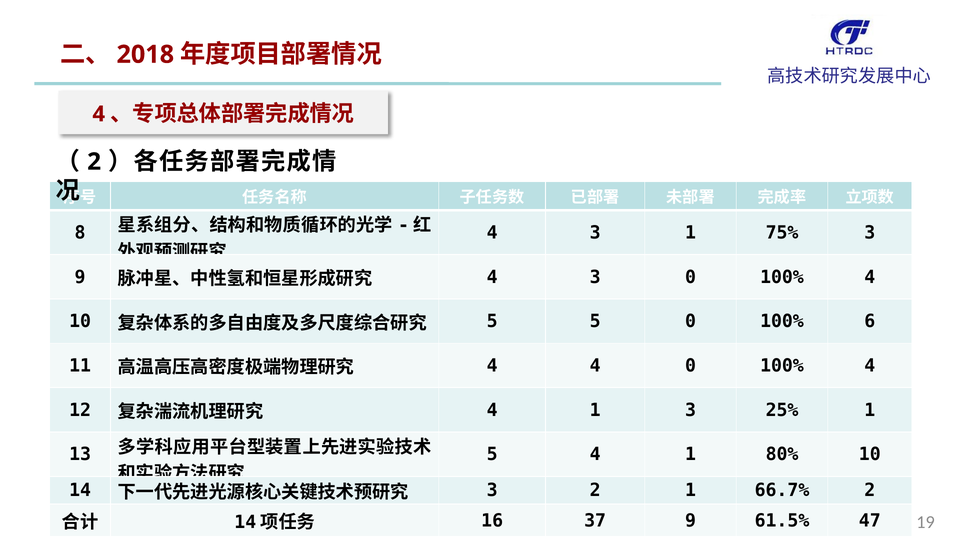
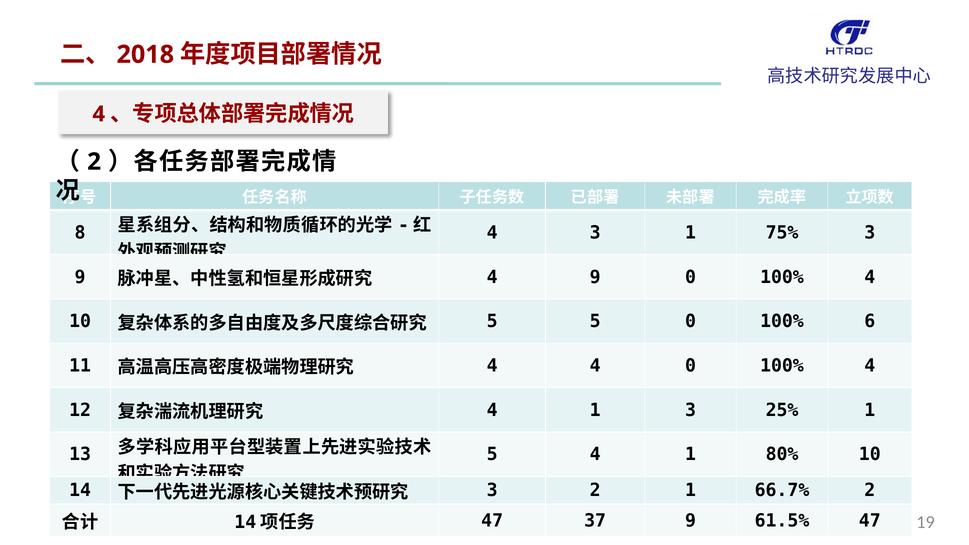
3: 3 -> 9 (595, 277)
16: 16 -> 47 (492, 521)
